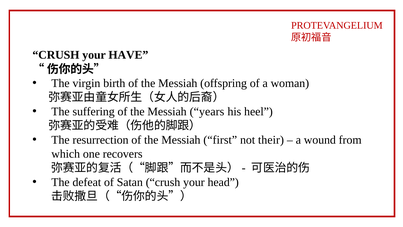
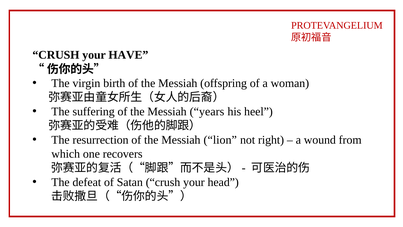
first: first -> lion (220, 140)
their: their -> right (271, 140)
